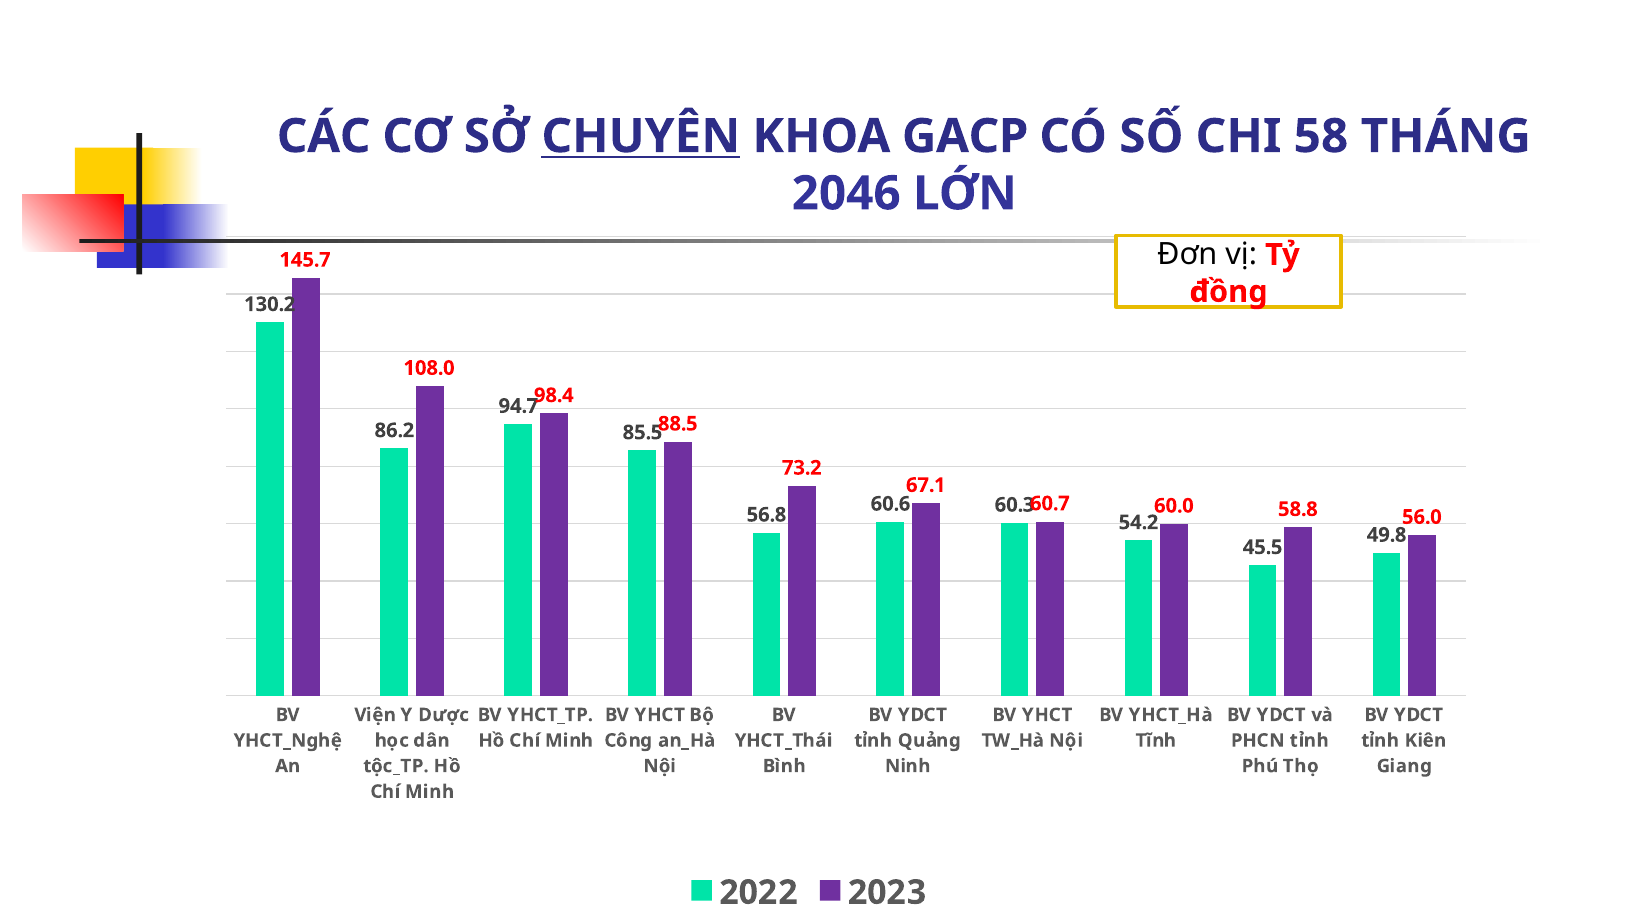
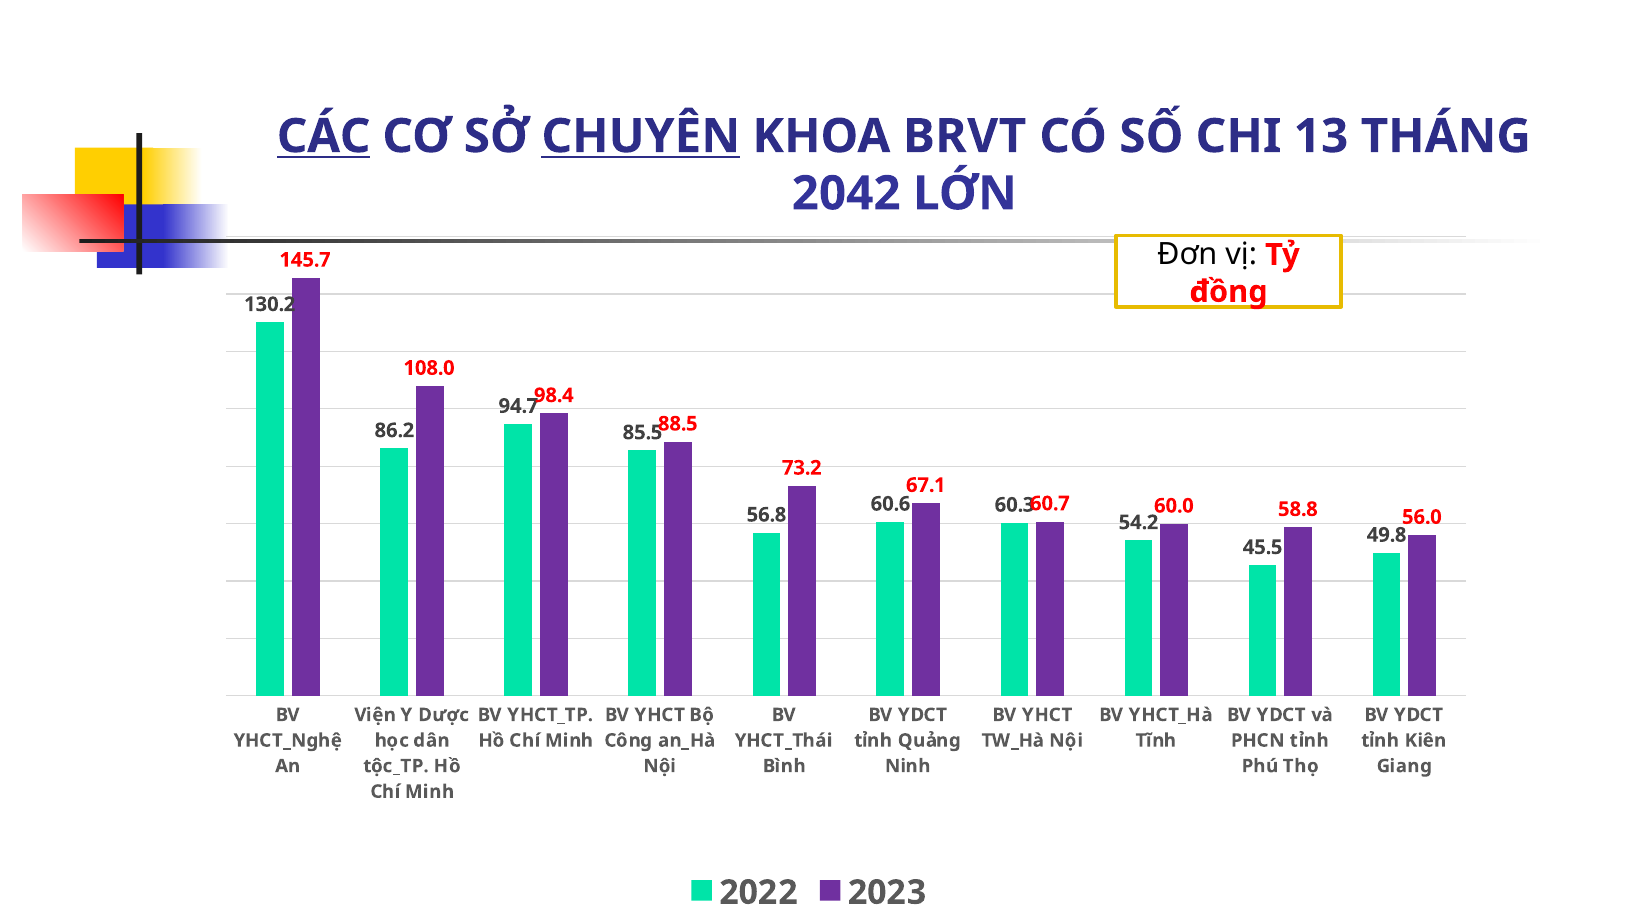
CÁC underline: none -> present (324, 136)
GACP: GACP -> BRVT (965, 136)
58: 58 -> 13 (1321, 136)
2046: 2046 -> 2042 (846, 194)
